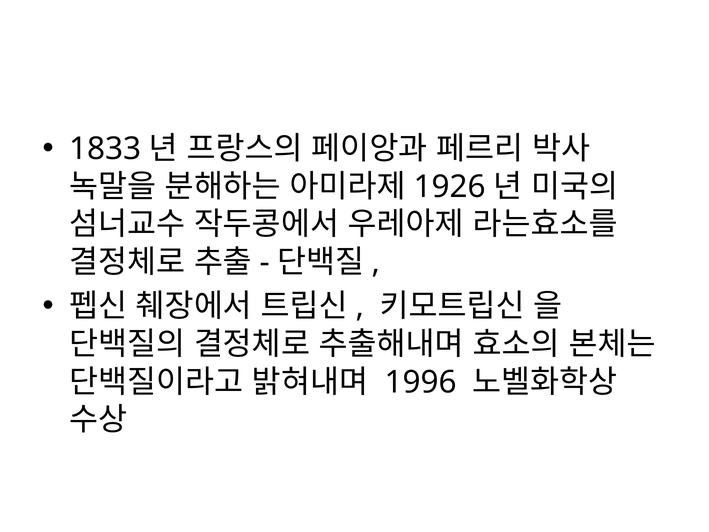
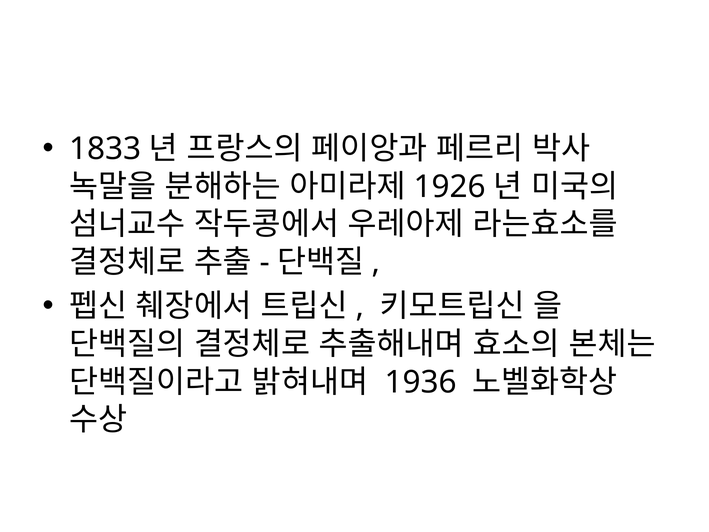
1996: 1996 -> 1936 (421, 382)
